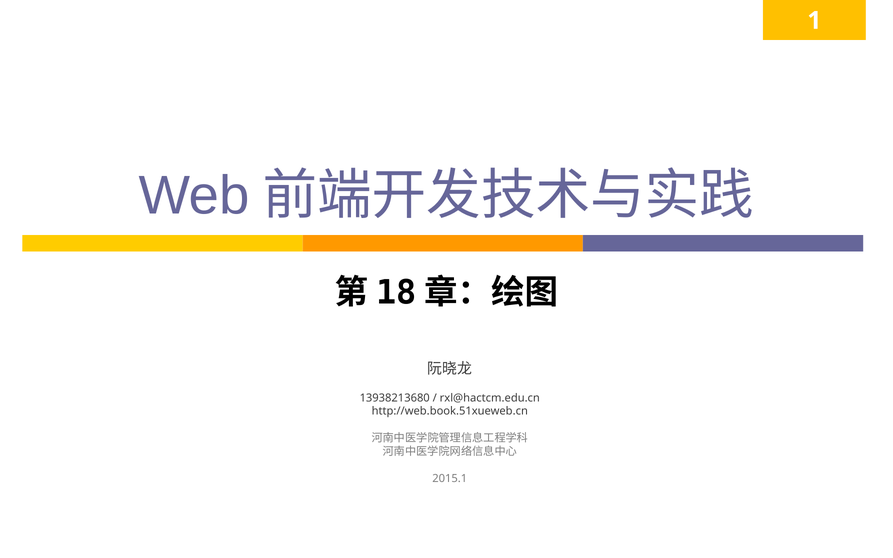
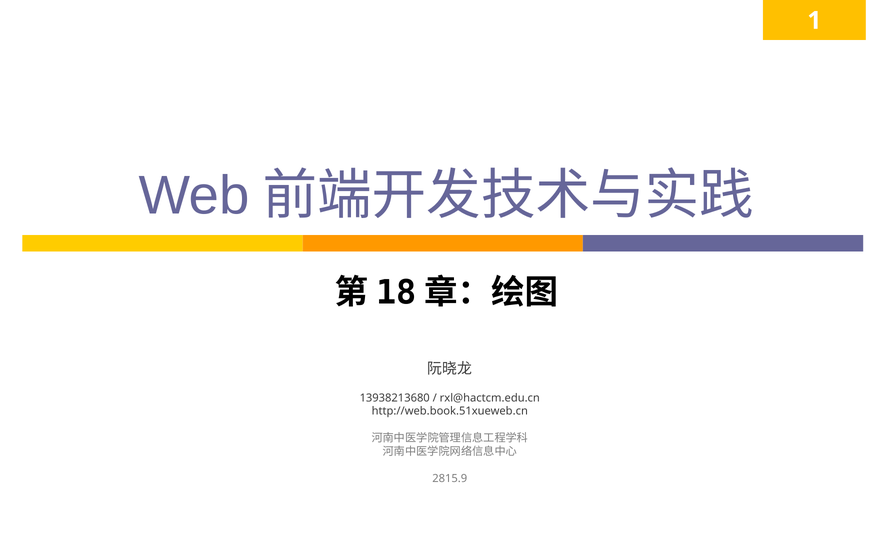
2015.1: 2015.1 -> 2815.9 (450, 479)
